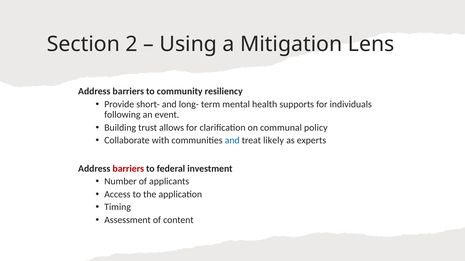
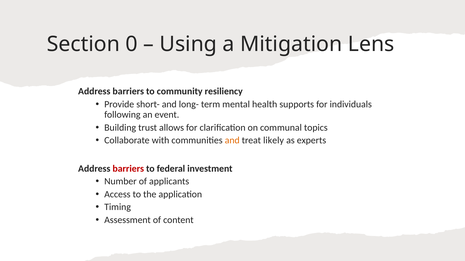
2: 2 -> 0 (132, 44)
policy: policy -> topics (316, 128)
and colour: blue -> orange (232, 141)
